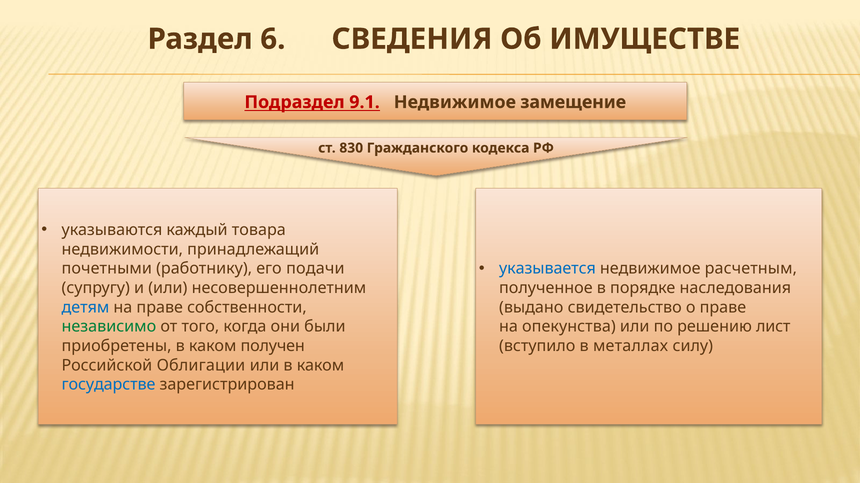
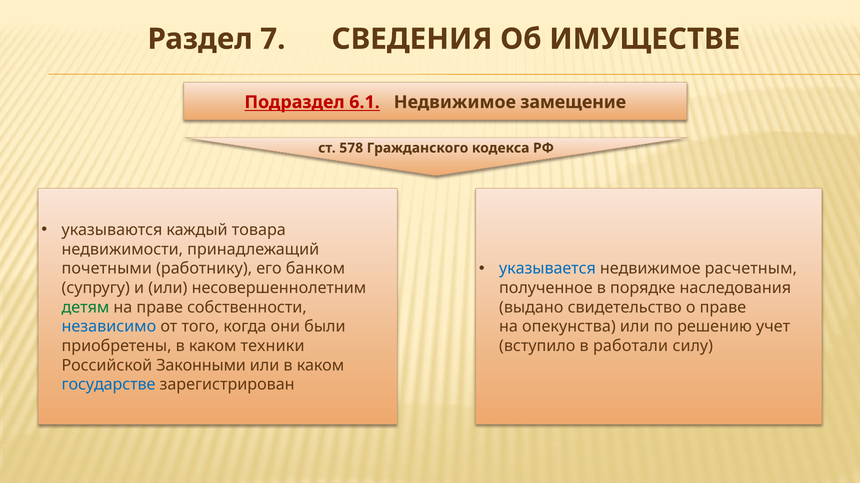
6: 6 -> 7 (273, 39)
9.1: 9.1 -> 6.1 (365, 102)
830: 830 -> 578 (351, 148)
подачи: подачи -> банком (315, 269)
детям colour: blue -> green (85, 308)
независимо colour: green -> blue (109, 327)
лист: лист -> учет (773, 327)
получен: получен -> техники (273, 346)
металлах: металлах -> работали (631, 346)
Облигации: Облигации -> Законными (201, 366)
